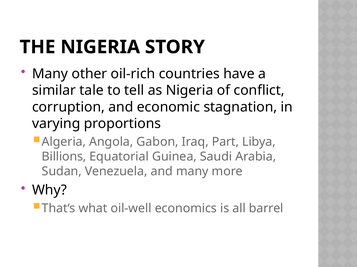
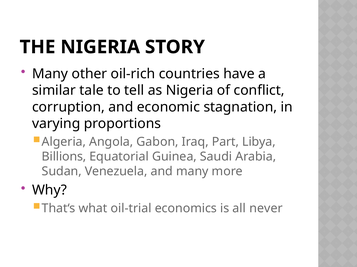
oil-well: oil-well -> oil-trial (131, 209)
barrel: barrel -> never (266, 209)
